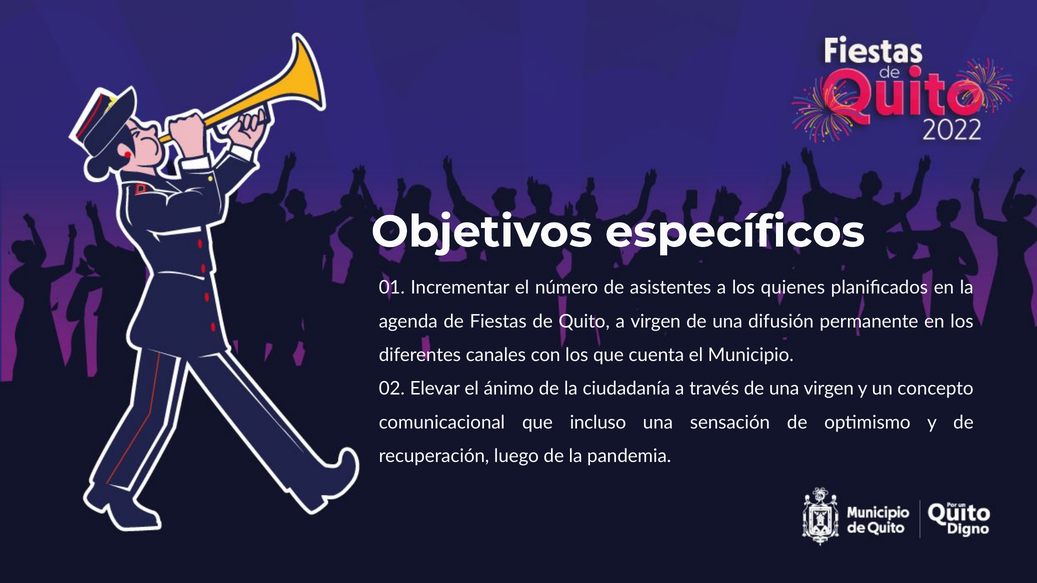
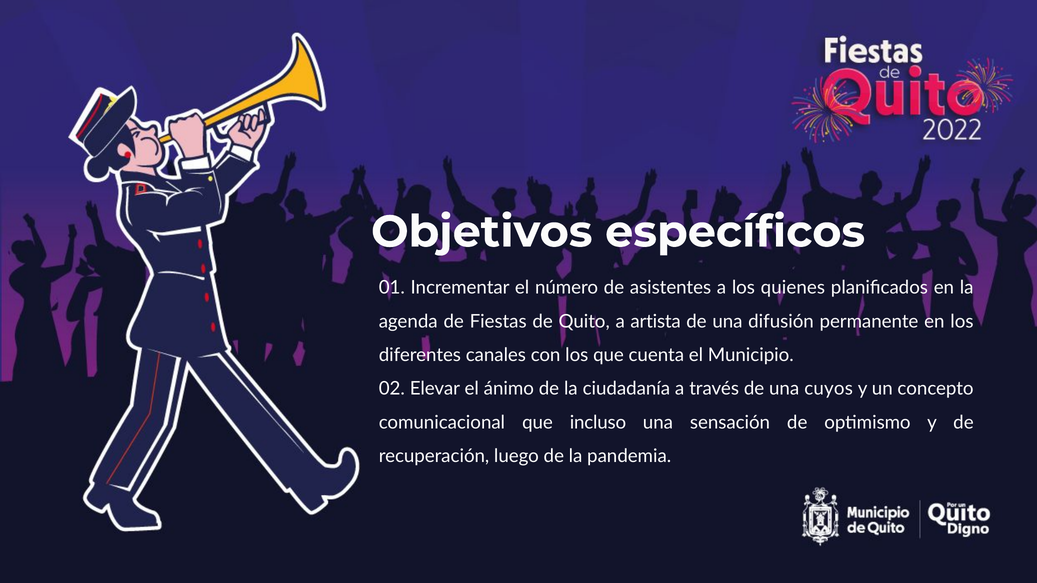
a virgen: virgen -> artista (656, 322)
una virgen: virgen -> cuyos (829, 389)
